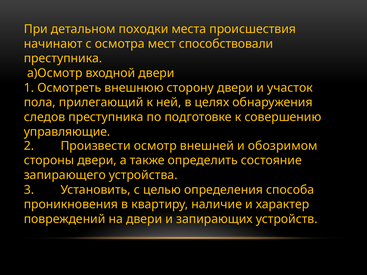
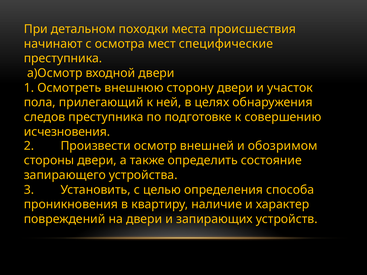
способствовали: способствовали -> специфические (226, 44)
управляющие: управляющие -> исчезновения (67, 132)
